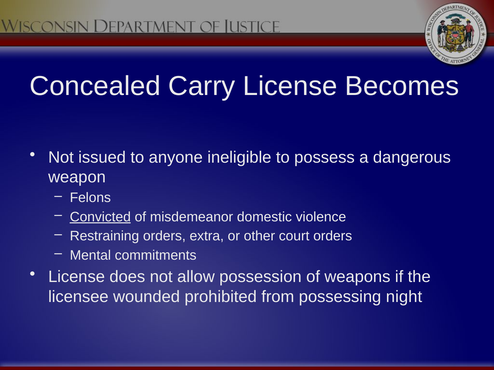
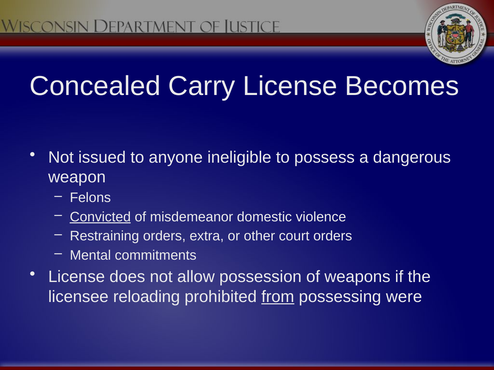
wounded: wounded -> reloading (147, 297)
from underline: none -> present (278, 297)
night: night -> were (404, 297)
